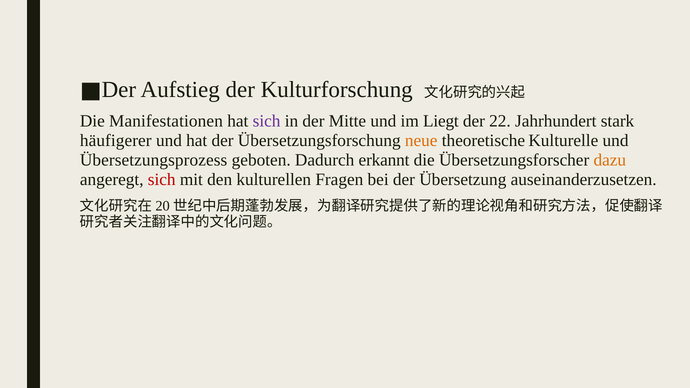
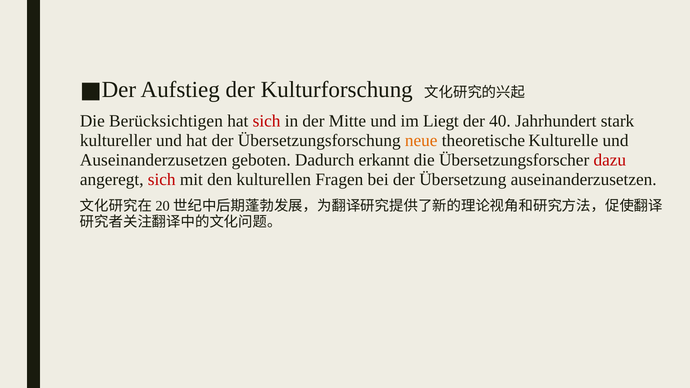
Manifestationen: Manifestationen -> Berücksichtigen (166, 121)
sich colour: purple -> red (267, 121)
22: 22 -> 40 (500, 121)
häufigerer: häufigerer -> kultureller (116, 141)
Übersetzungsprozess: Übersetzungsprozess -> Auseinanderzusetzen (154, 160)
dazu colour: orange -> red (610, 160)
